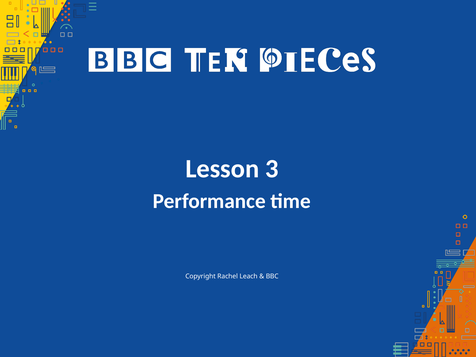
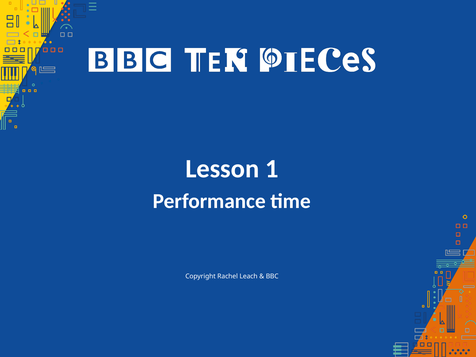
3: 3 -> 1 (272, 169)
